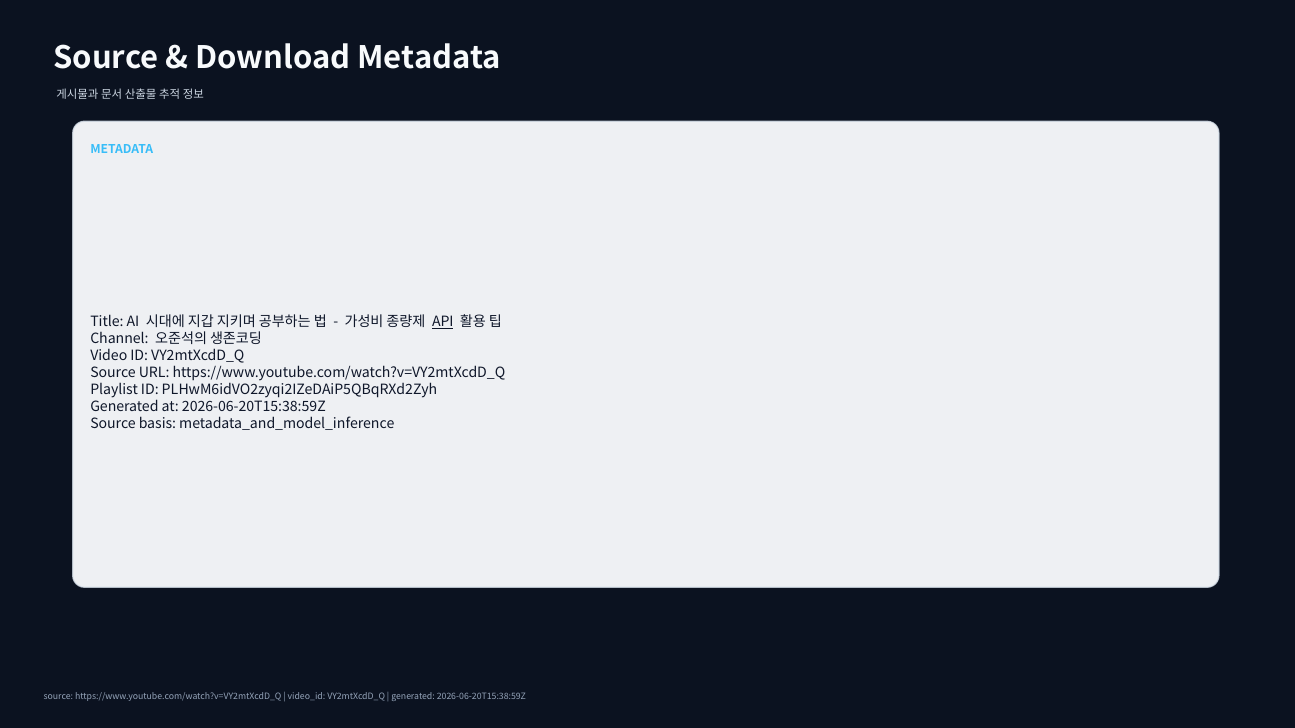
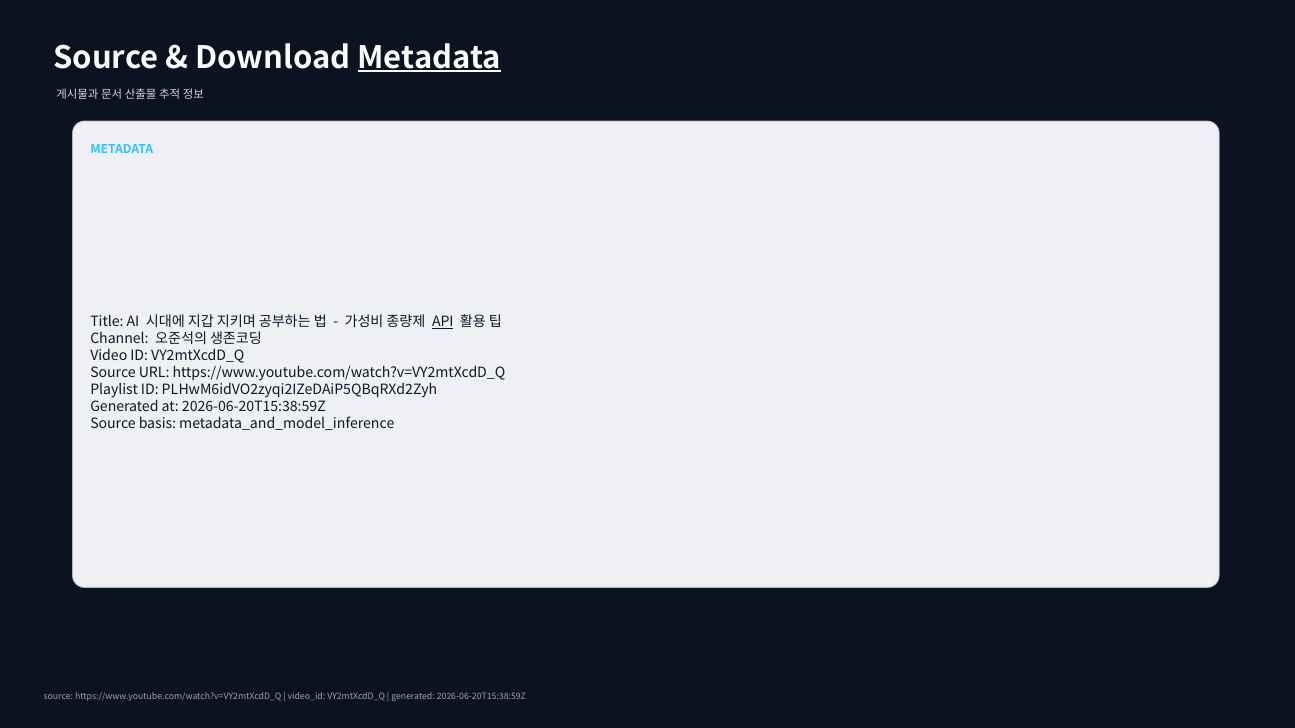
Metadata underline: none -> present (430, 58)
